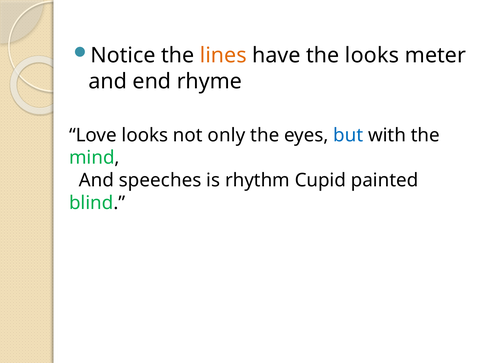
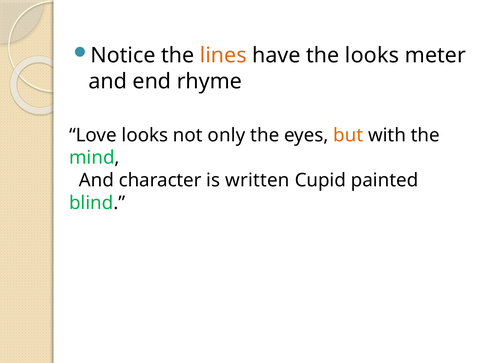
but colour: blue -> orange (348, 135)
speeches: speeches -> character (160, 180)
rhythm: rhythm -> written (257, 180)
